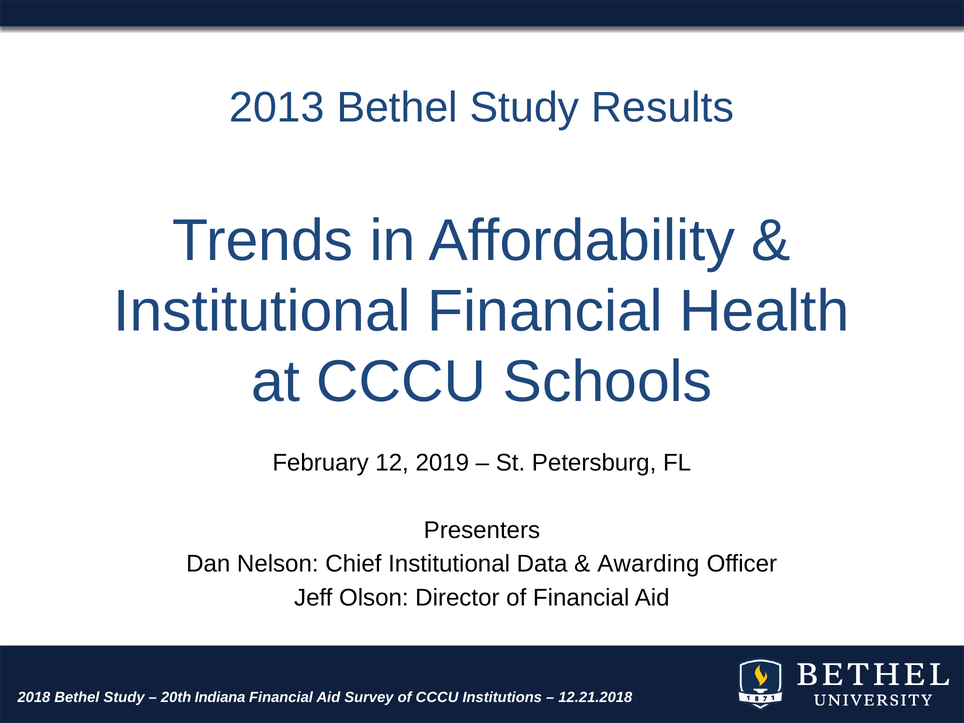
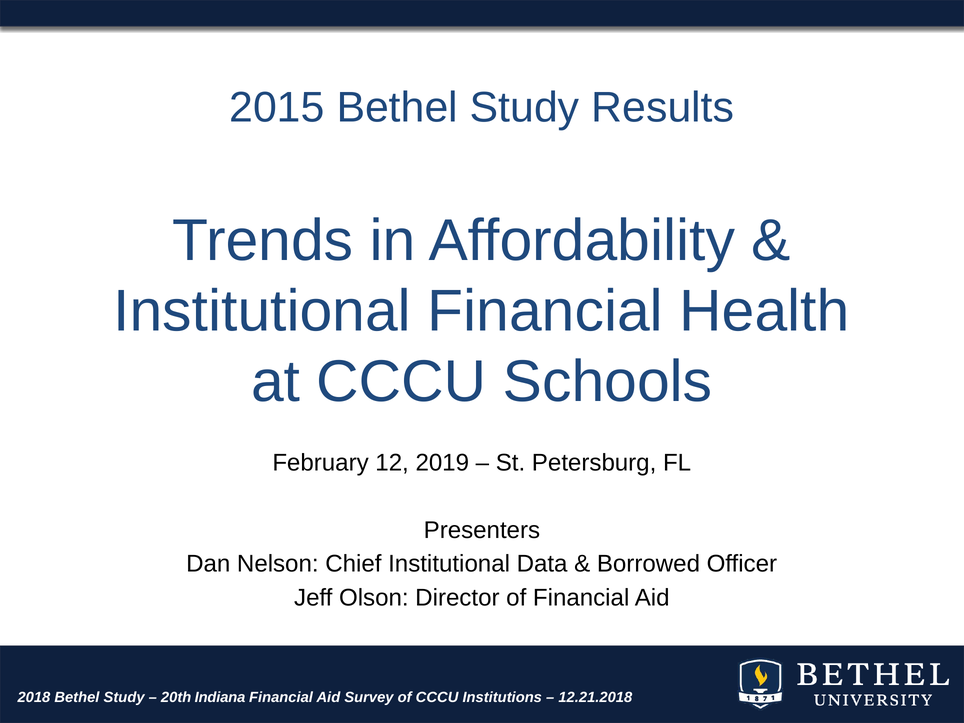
2013: 2013 -> 2015 (277, 108)
Awarding: Awarding -> Borrowed (648, 564)
